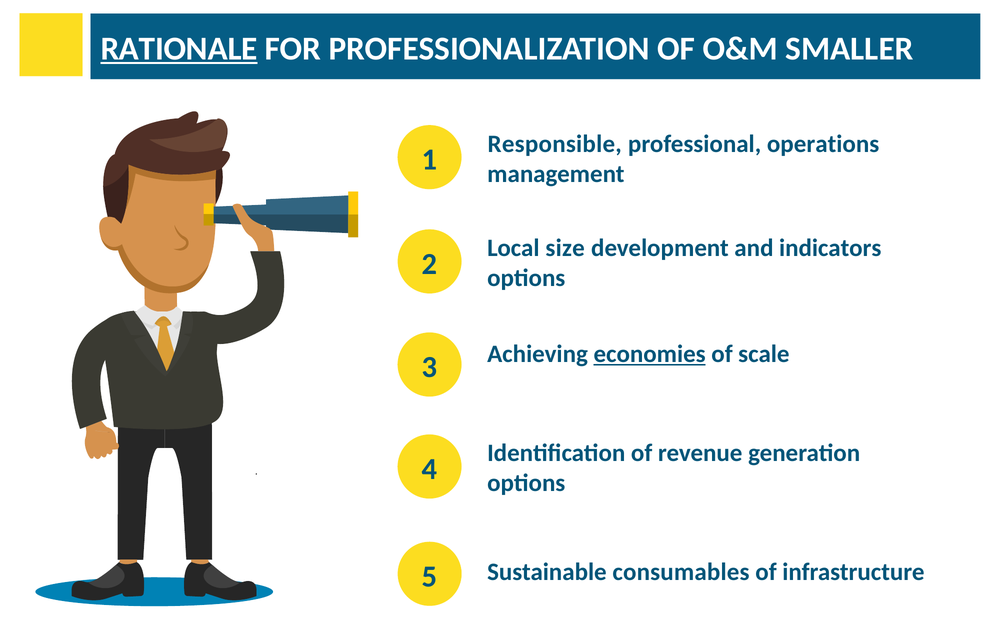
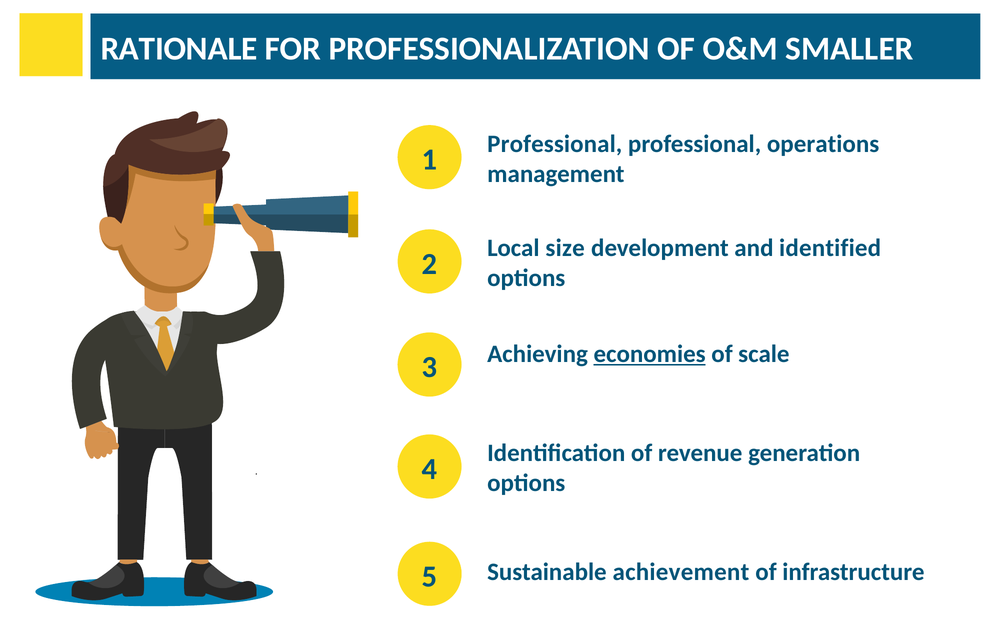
RATIONALE underline: present -> none (179, 49)
Responsible: Responsible -> Professional (555, 144)
indicators: indicators -> identified (830, 248)
consumables: consumables -> achievement (681, 572)
